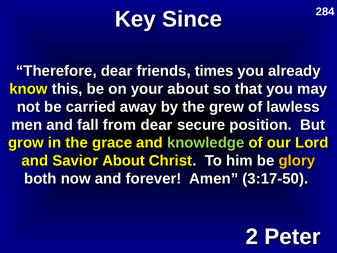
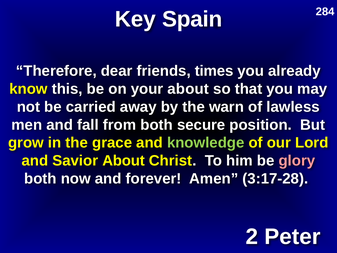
Since: Since -> Spain (192, 19)
grew: grew -> warn (226, 107)
from dear: dear -> both (157, 125)
glory colour: yellow -> pink (297, 161)
3:17-50: 3:17-50 -> 3:17-28 (275, 179)
